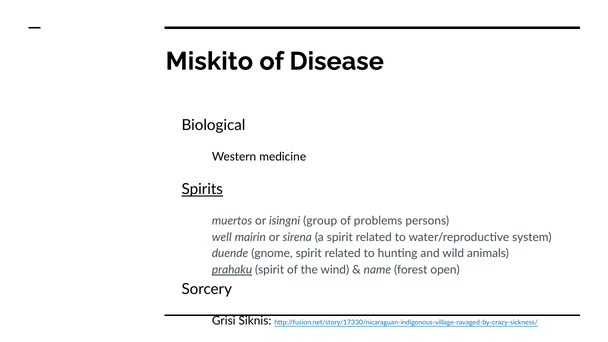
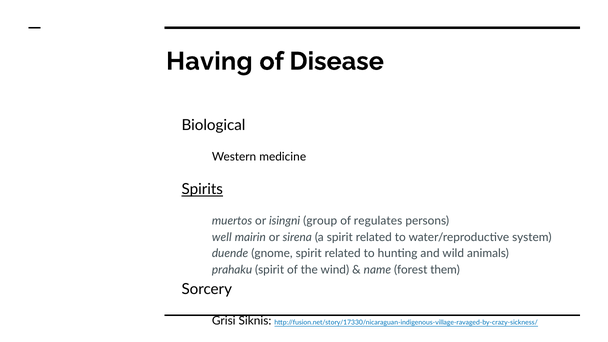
Miskito: Miskito -> Having (209, 61)
problems: problems -> regulates (378, 221)
prahaku underline: present -> none (232, 270)
open: open -> them (445, 270)
